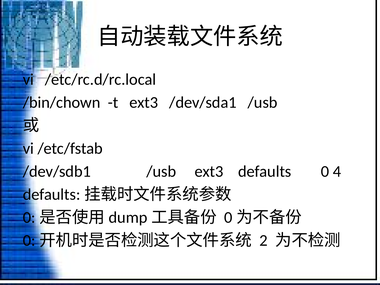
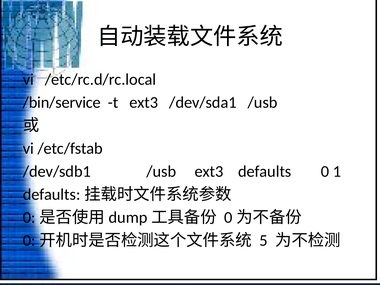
/bin/chown: /bin/chown -> /bin/service (62, 102)
4: 4 -> 1 (337, 171)
2: 2 -> 5 (263, 241)
